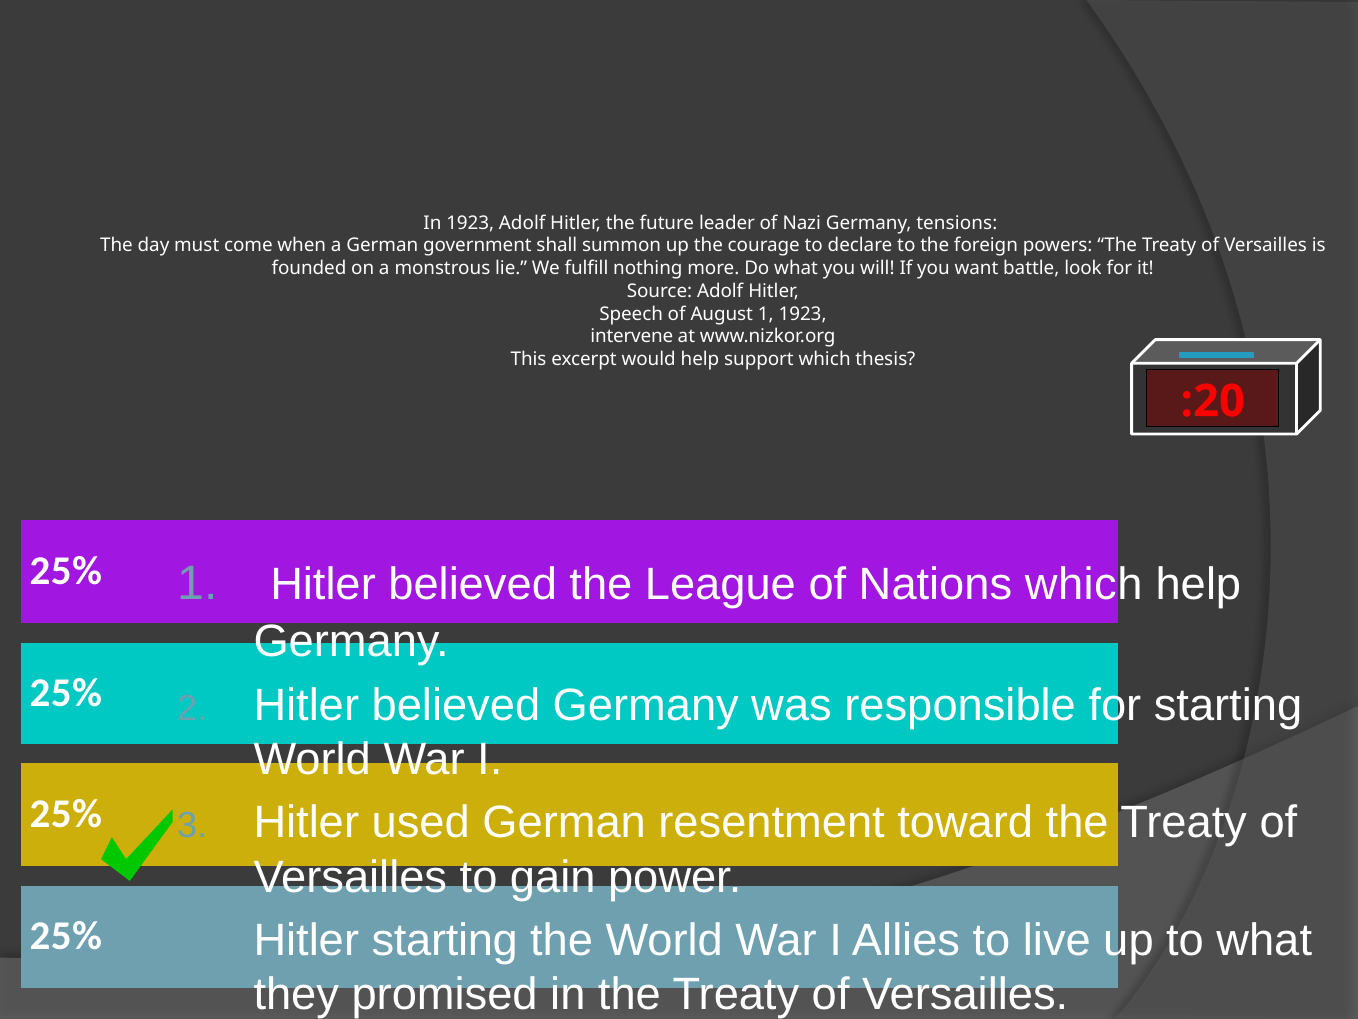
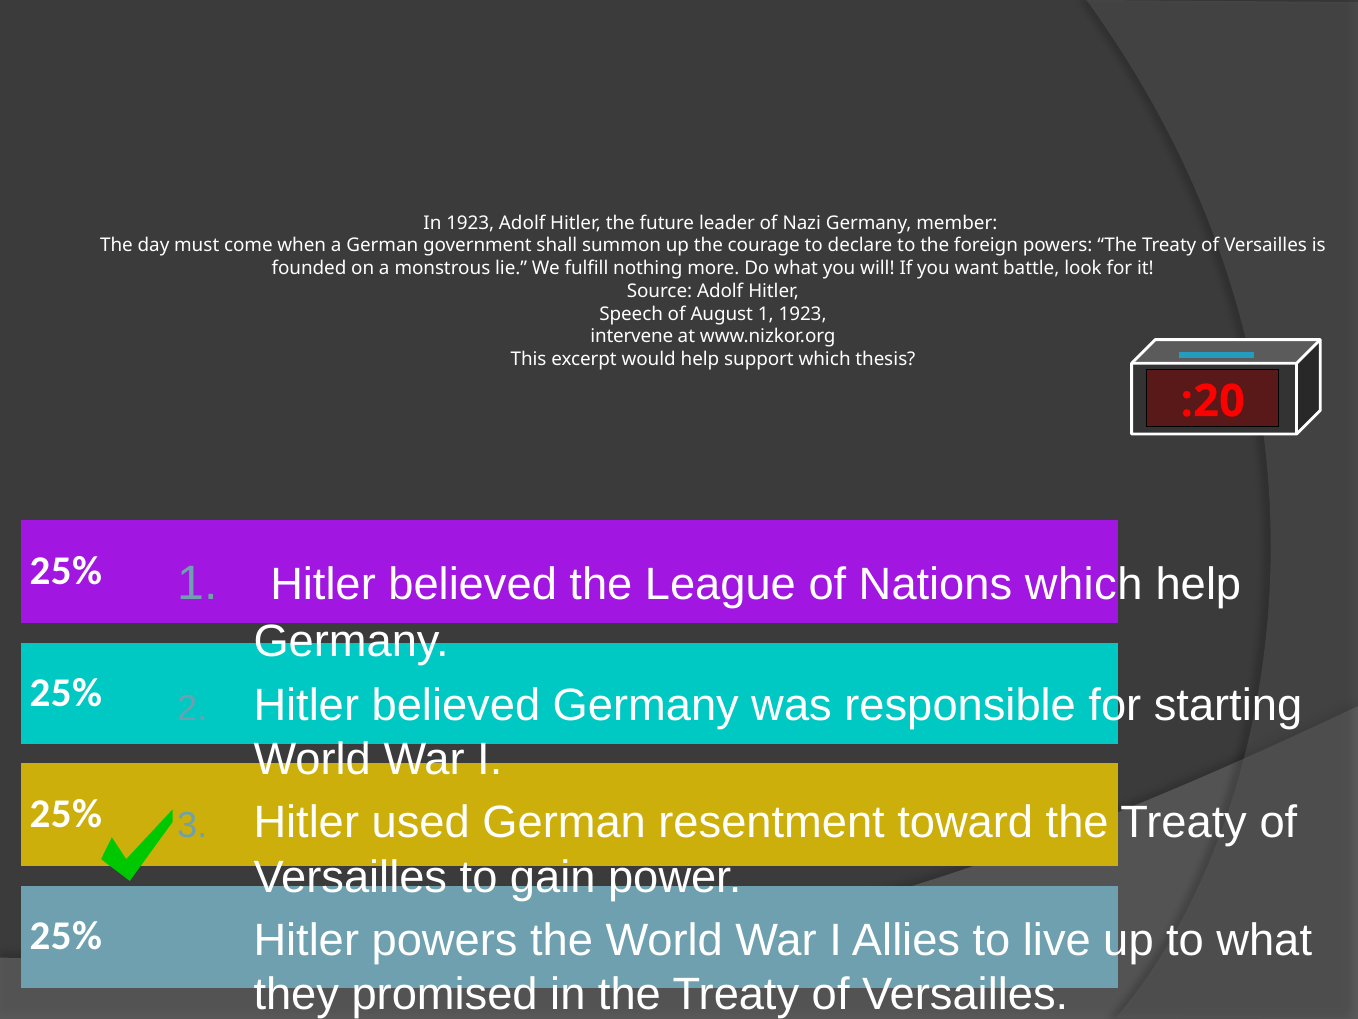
tensions: tensions -> member (957, 223)
Hitler starting: starting -> powers (445, 940)
